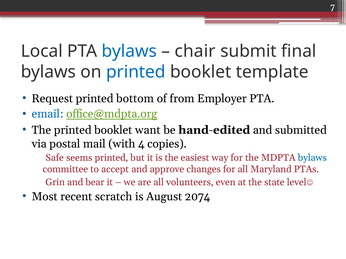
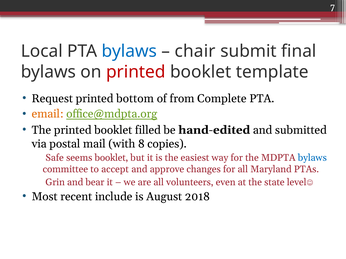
printed colour: blue -> red (136, 72)
Employer: Employer -> Complete (222, 99)
email colour: blue -> orange (48, 114)
want: want -> filled (148, 130)
4: 4 -> 8 (141, 144)
seems printed: printed -> booklet (111, 158)
scratch: scratch -> include (114, 197)
2074: 2074 -> 2018 (197, 197)
